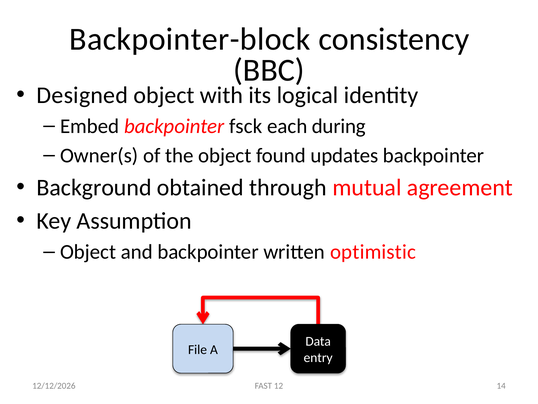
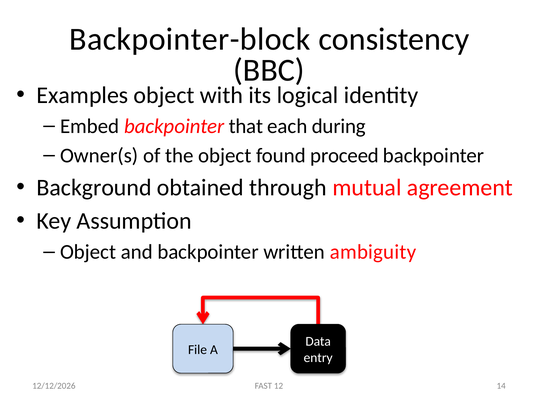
Designed: Designed -> Examples (82, 95)
fsck: fsck -> that (246, 126)
updates: updates -> proceed (345, 155)
optimistic: optimistic -> ambiguity (373, 252)
